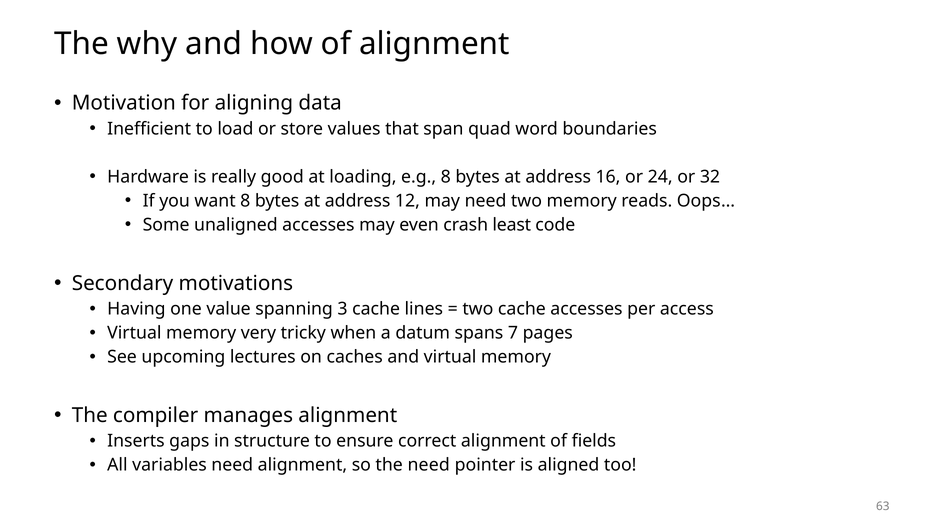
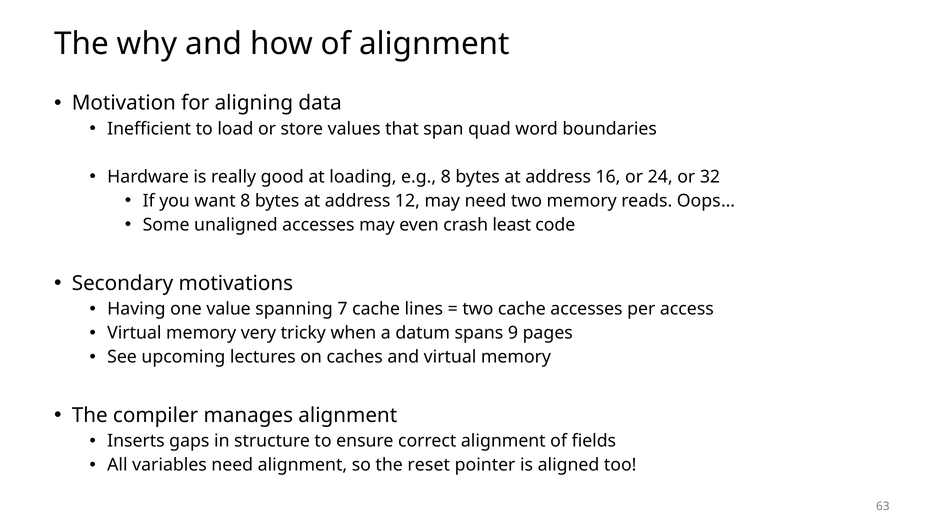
3: 3 -> 7 (342, 309)
7: 7 -> 9 (513, 333)
the need: need -> reset (429, 465)
